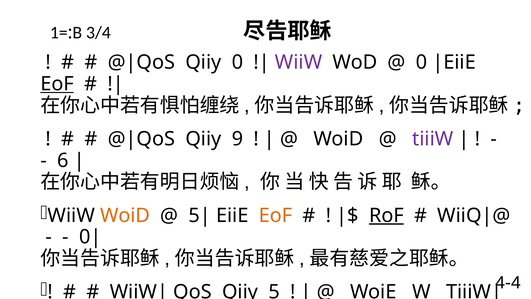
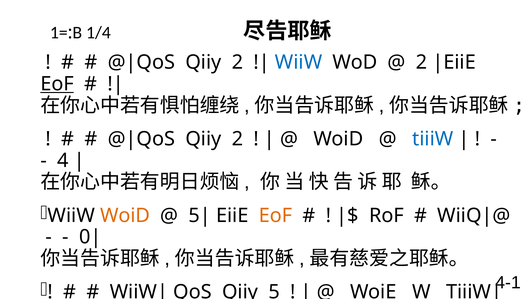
3/4: 3/4 -> 1/4 (98, 32)
0: 0 -> 2 (237, 62)
WiiW colour: purple -> blue (299, 62)
0: 0 -> 2 (422, 62)
9: 9 -> 2 (237, 139)
tiiiW colour: purple -> blue (433, 139)
6: 6 -> 4 (63, 160)
RoF underline: present -> none (386, 215)
4-4: 4-4 -> 4-1 (508, 282)
